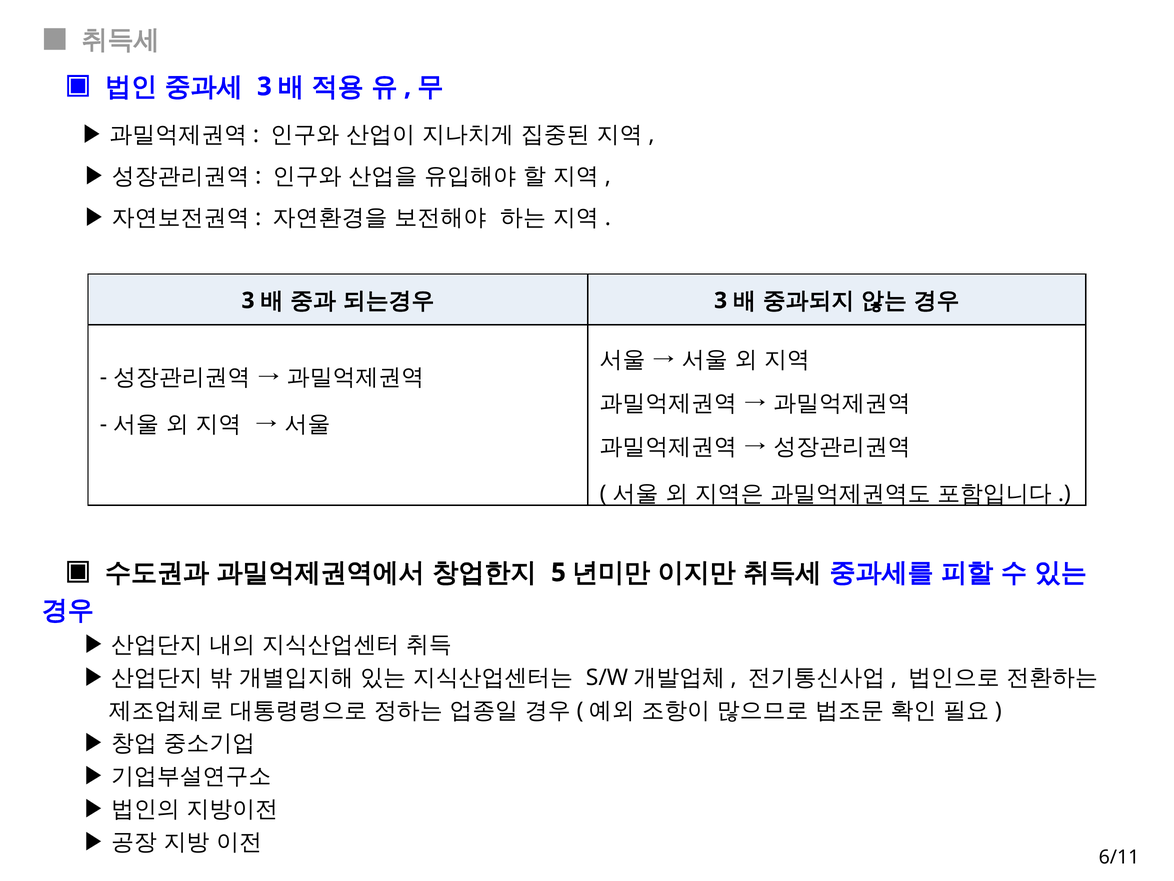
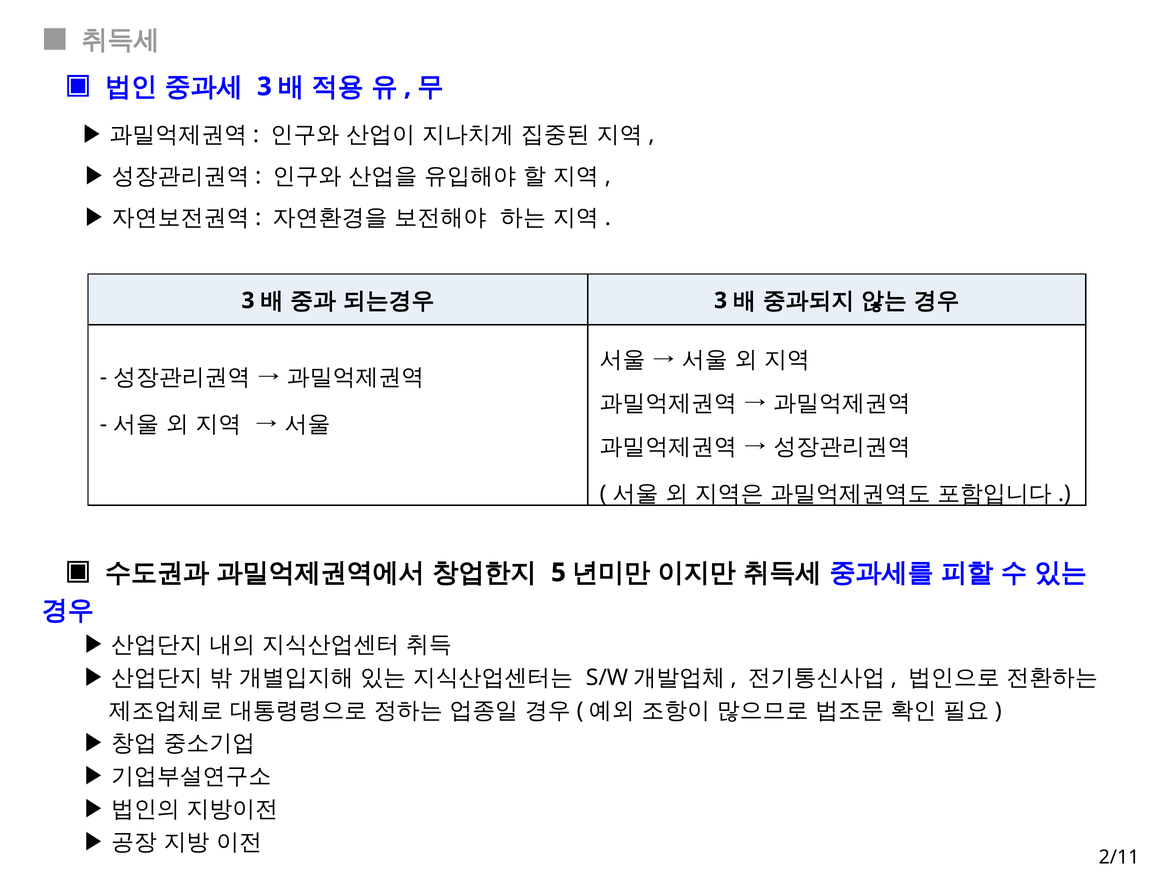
6/11: 6/11 -> 2/11 (1119, 857)
